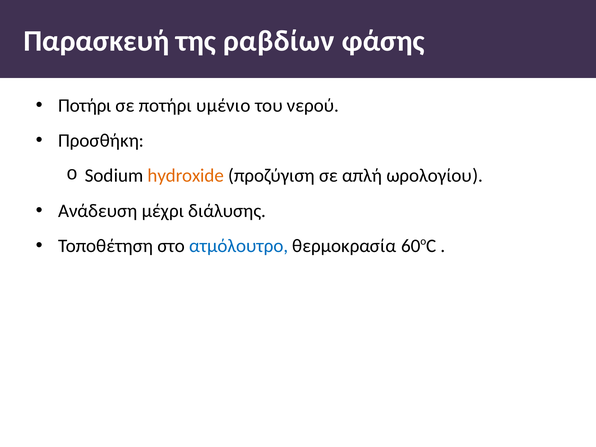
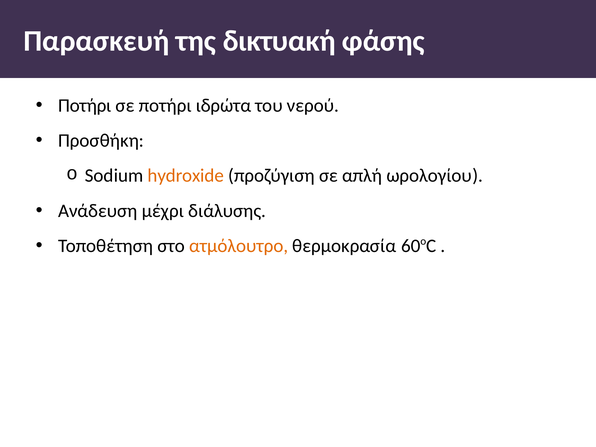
ραβδίων: ραβδίων -> δικτυακή (279, 41)
υμένιο: υμένιο -> ιδρώτα (223, 105)
ατμόλουτρο colour: blue -> orange (239, 246)
